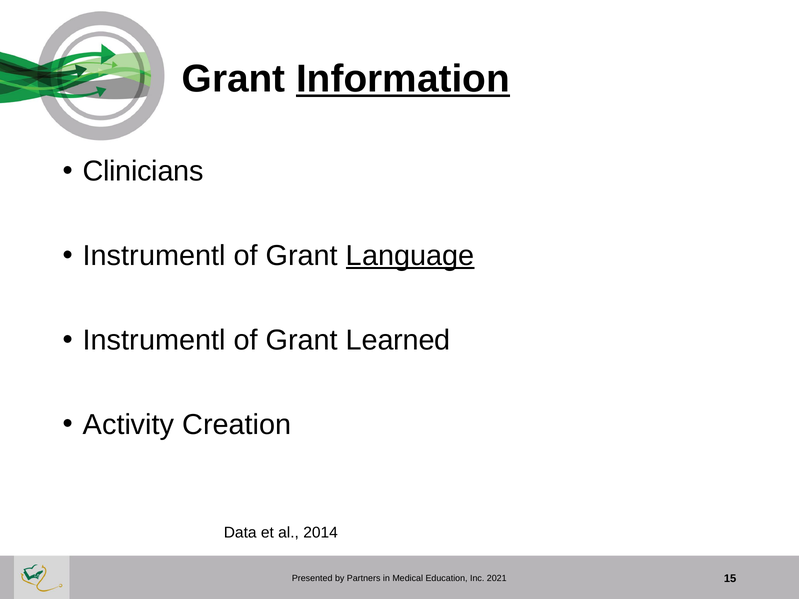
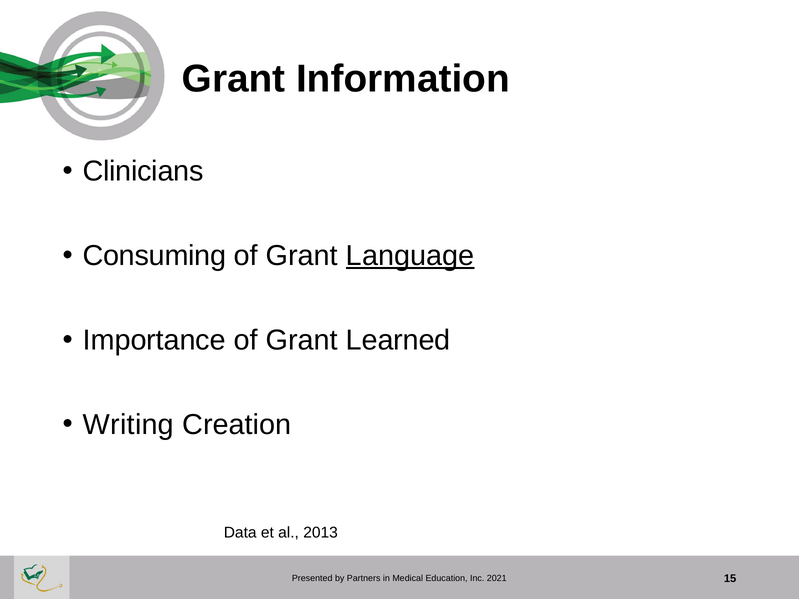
Information underline: present -> none (403, 79)
Instrumentl: Instrumentl -> Consuming (154, 256)
Instrumentl: Instrumentl -> Importance (154, 340)
Activity: Activity -> Writing (128, 425)
2014: 2014 -> 2013 (321, 533)
